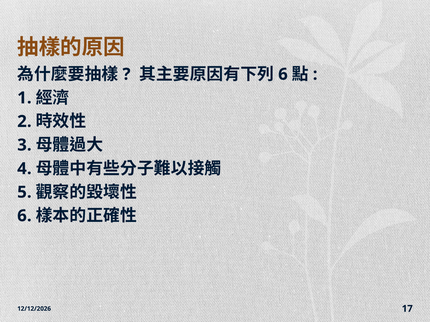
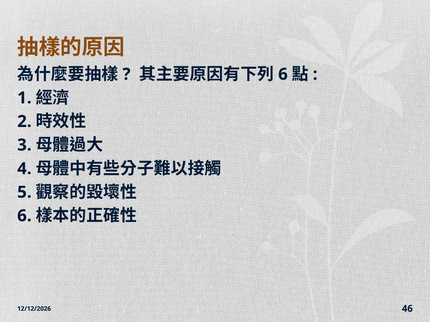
17: 17 -> 46 (407, 309)
